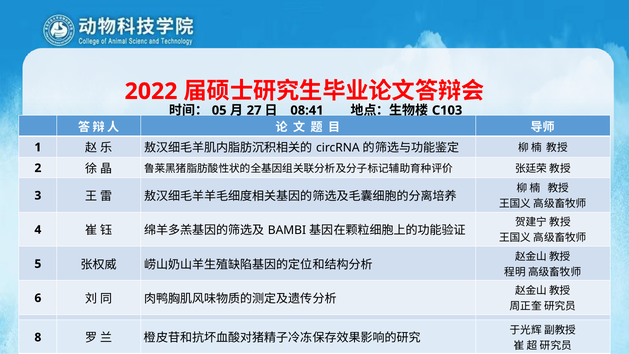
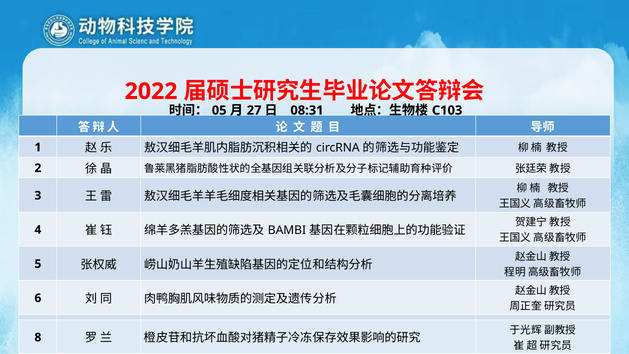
08:41: 08:41 -> 08:31 (307, 110)
